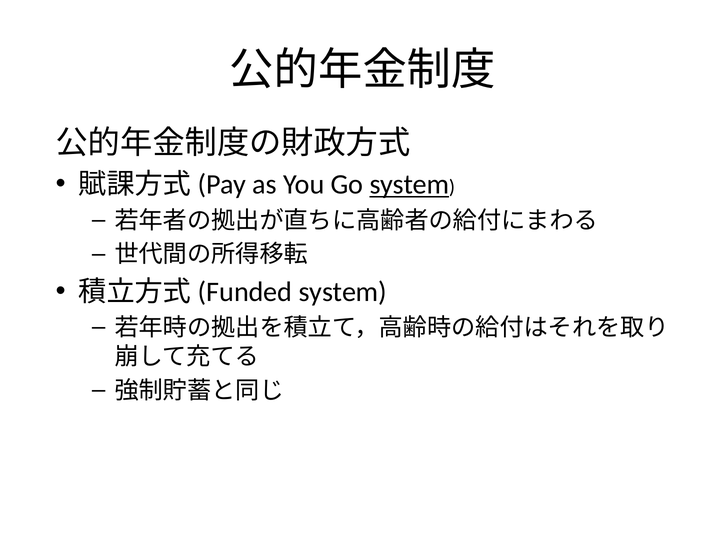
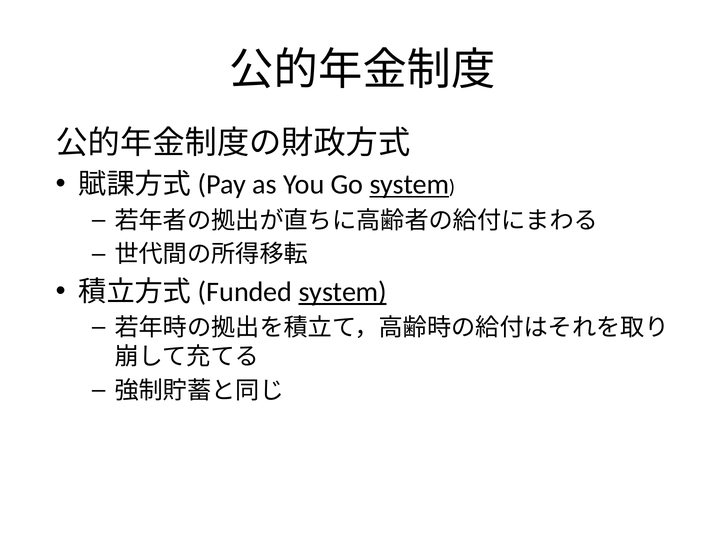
system underline: none -> present (343, 292)
